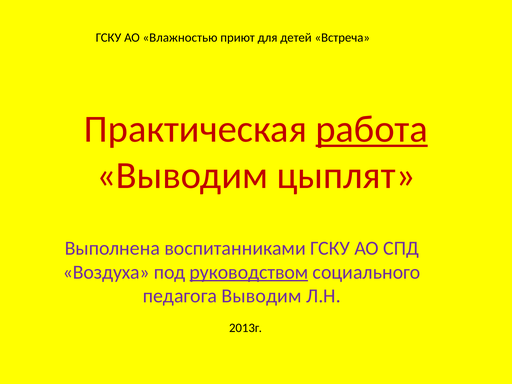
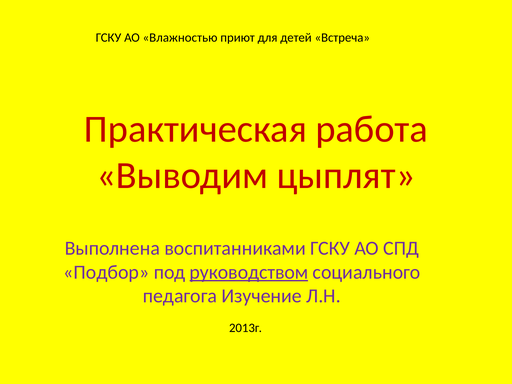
работа underline: present -> none (372, 129)
Воздуха: Воздуха -> Подбор (106, 272)
педагога Выводим: Выводим -> Изучение (262, 296)
